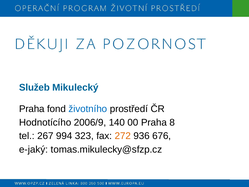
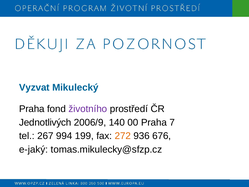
Služeb: Služeb -> Vyzvat (34, 87)
životního colour: blue -> purple (88, 109)
Hodnotícího: Hodnotícího -> Jednotlivých (45, 122)
8: 8 -> 7 (172, 122)
323: 323 -> 199 (84, 136)
